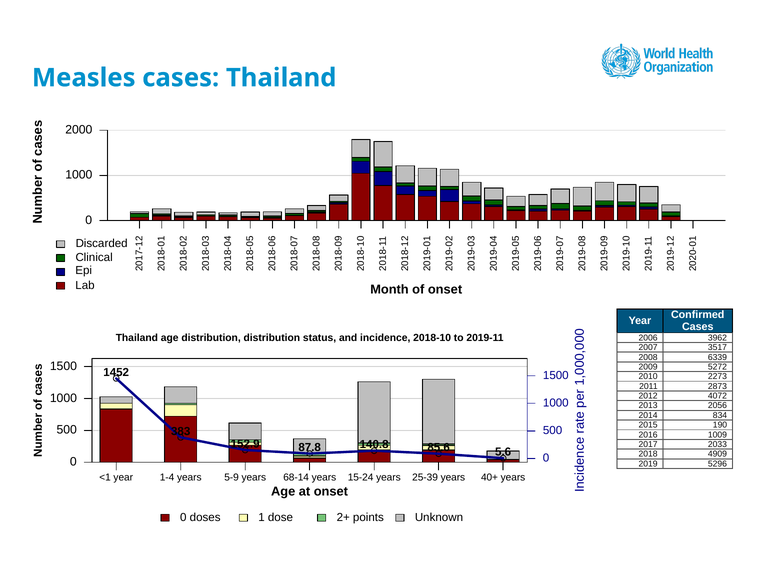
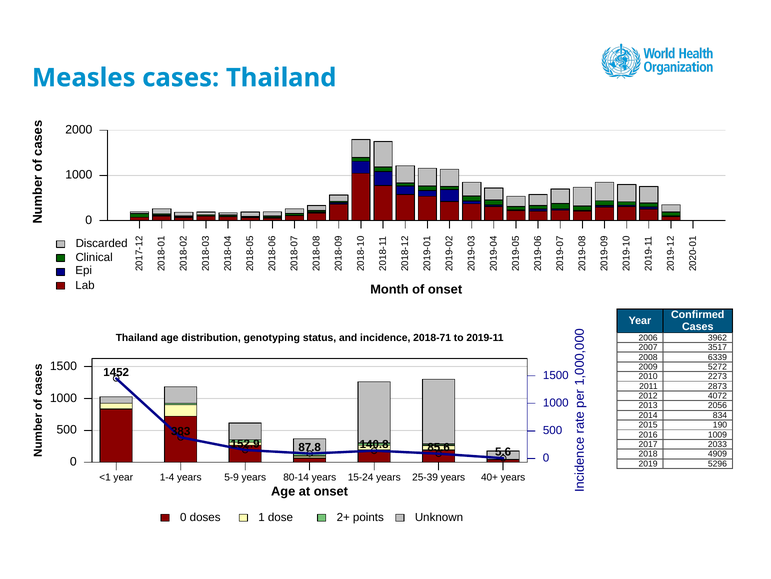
distribution distribution: distribution -> genotyping (272, 337)
2018-10: 2018-10 -> 2018-71 (432, 337)
68-14: 68-14 -> 80-14 (296, 477)
